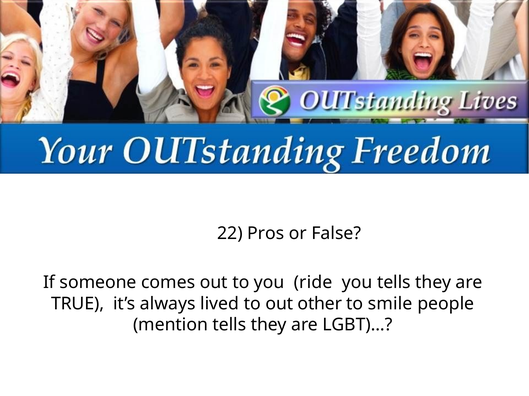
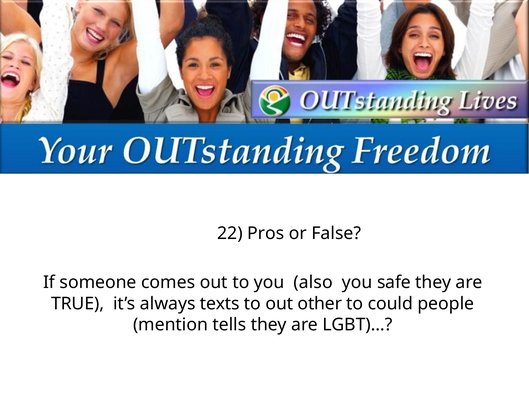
ride: ride -> also (313, 283)
you tells: tells -> safe (394, 283)
lived: lived -> texts (220, 304)
smile: smile -> could (390, 304)
